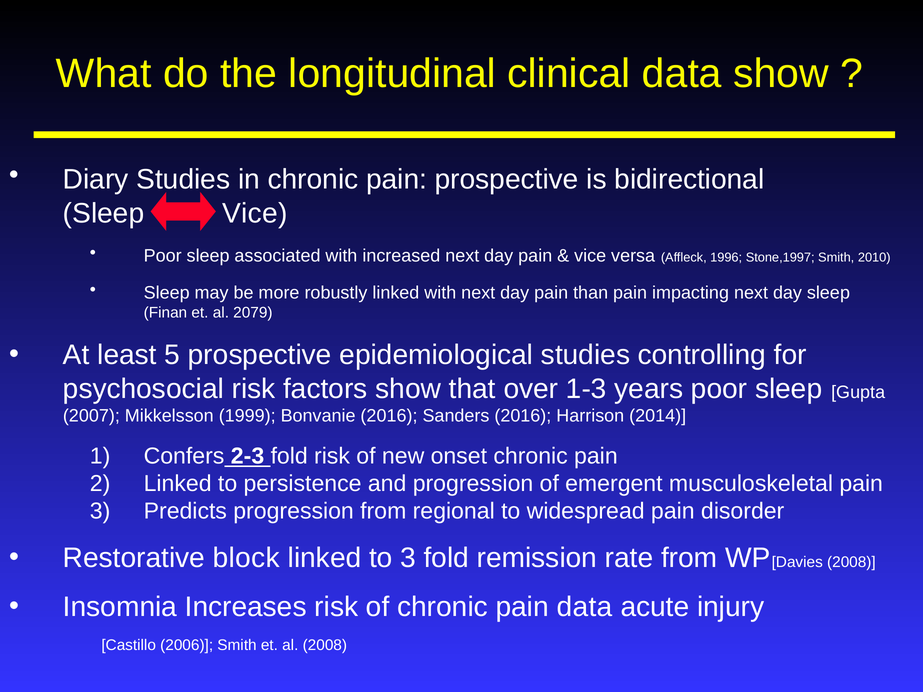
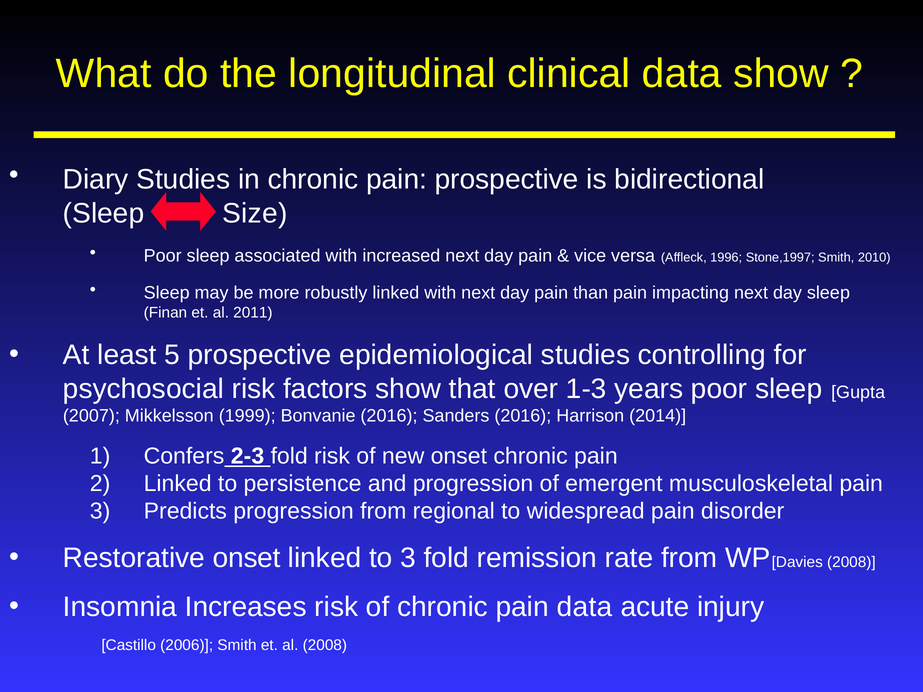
Sleep Vice: Vice -> Size (255, 214)
2079: 2079 -> 2011 (253, 313)
Restorative block: block -> onset (247, 558)
